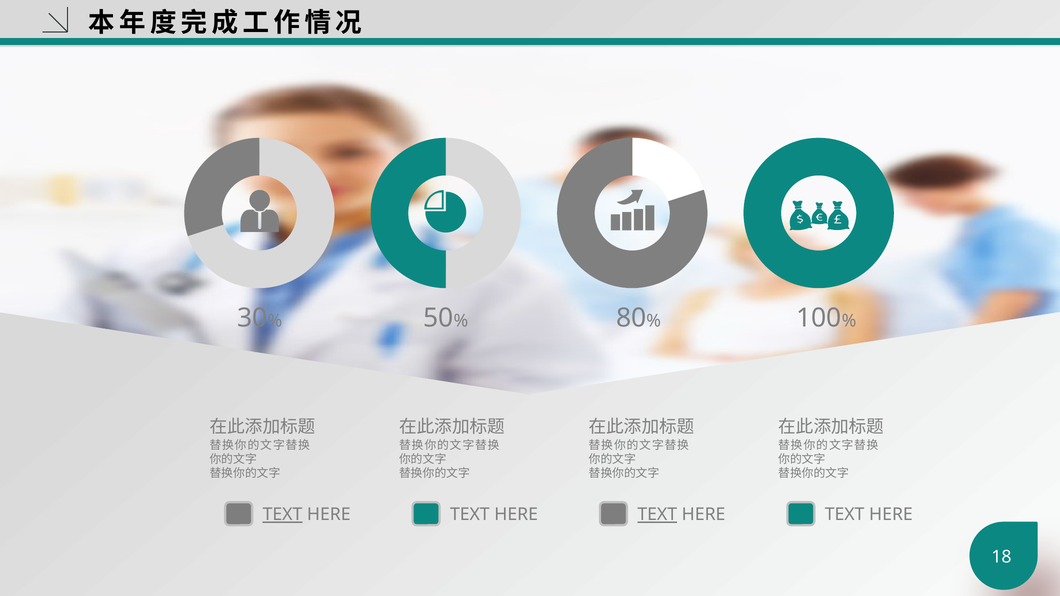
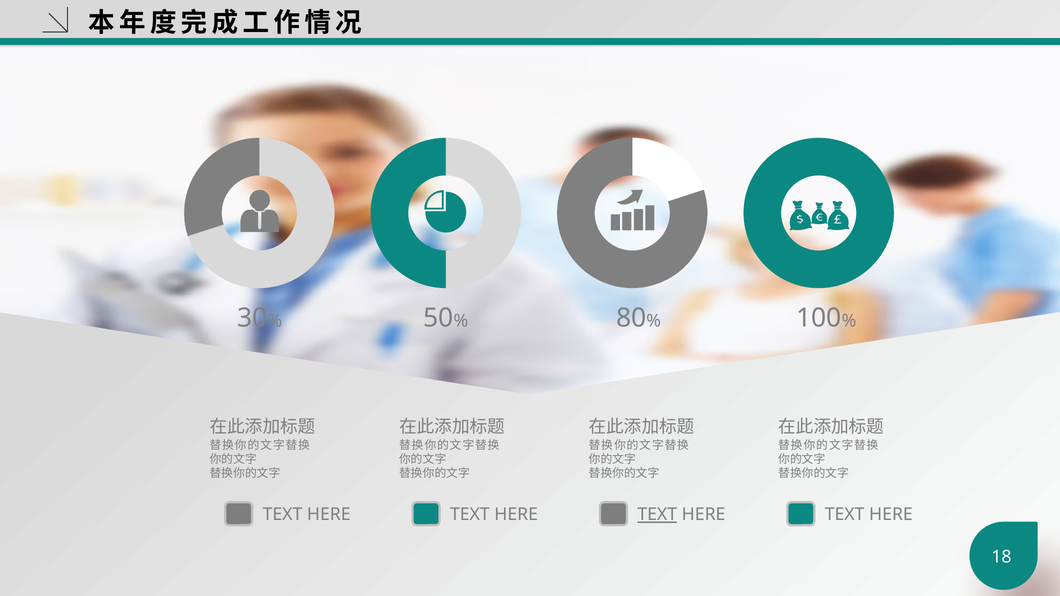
TEXT underline: present -> none (282, 515)
